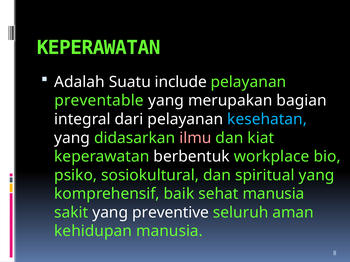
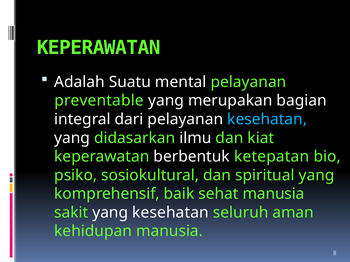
include: include -> mental (181, 82)
ilmu colour: pink -> white (195, 138)
workplace: workplace -> ketepatan (272, 157)
yang preventive: preventive -> kesehatan (171, 213)
